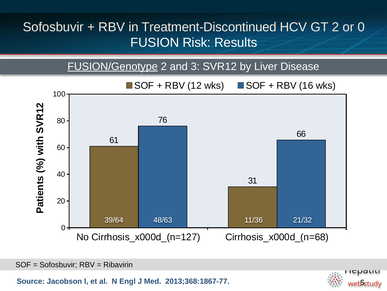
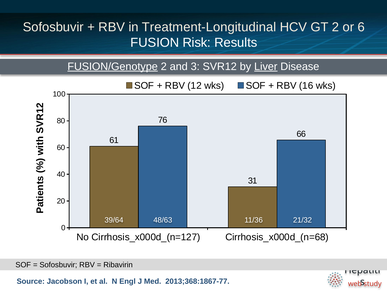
Treatment-Discontinued: Treatment-Discontinued -> Treatment-Longitudinal (209, 27)
or 0: 0 -> 6 (361, 27)
Liver underline: none -> present (266, 66)
